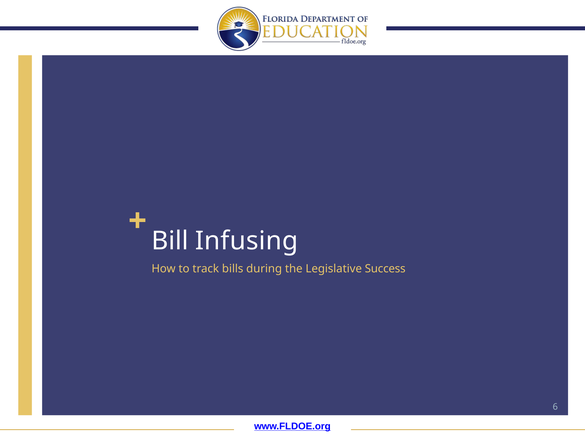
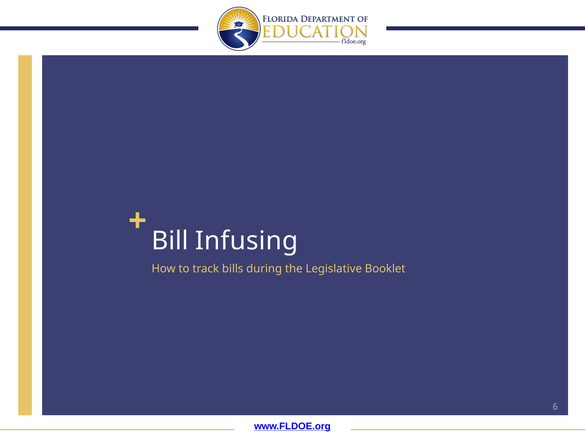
Success: Success -> Booklet (385, 269)
